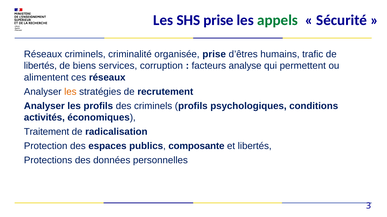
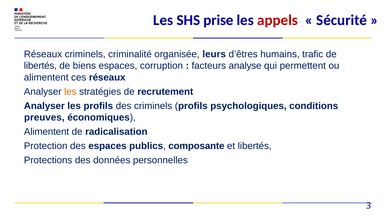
appels colour: green -> red (278, 20)
organisée prise: prise -> leurs (214, 54)
biens services: services -> espaces (118, 66)
activités: activités -> preuves (44, 118)
Traitement: Traitement -> Alimentent (47, 132)
